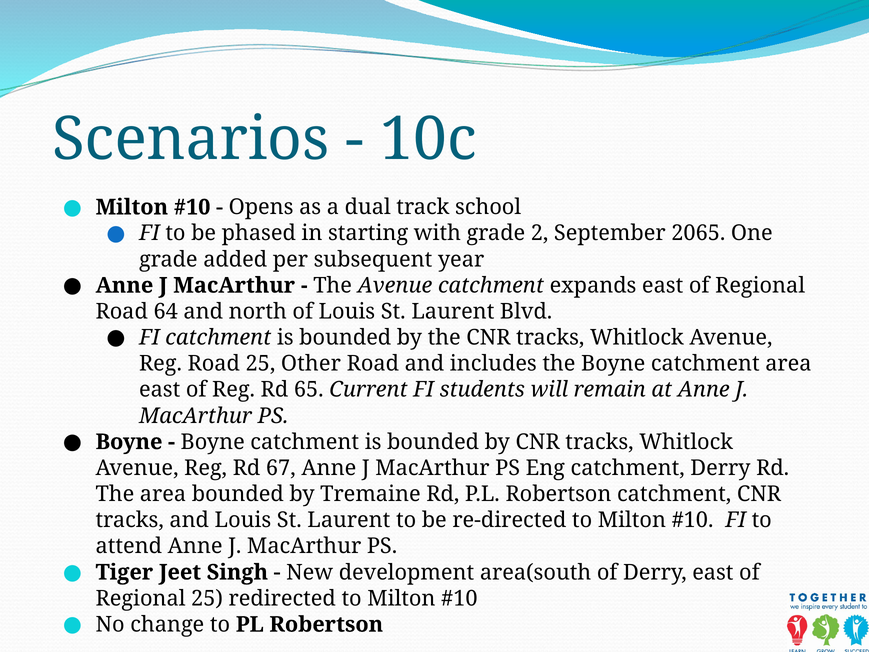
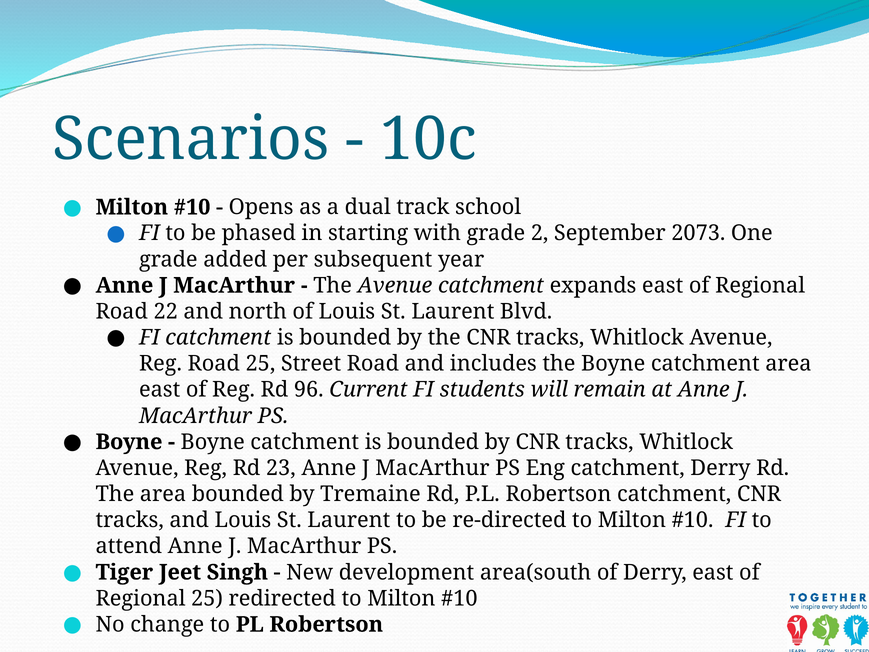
2065: 2065 -> 2073 (698, 233)
64: 64 -> 22 (166, 311)
Other: Other -> Street (311, 364)
65: 65 -> 96 (309, 390)
67: 67 -> 23 (281, 468)
